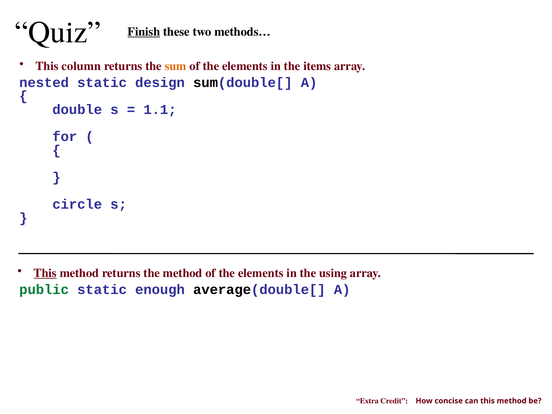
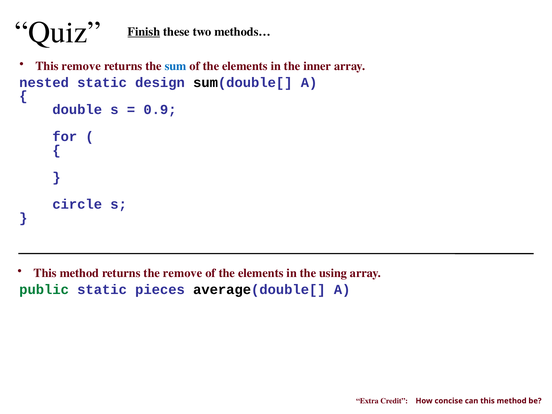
This column: column -> remove (81, 66)
sum colour: orange -> blue (176, 66)
items: items -> inner (317, 66)
1.1: 1.1 -> 0.9 (160, 110)
This underline: present -> none (45, 273)
the method: method -> remove (183, 273)
enough: enough -> pieces (160, 290)
